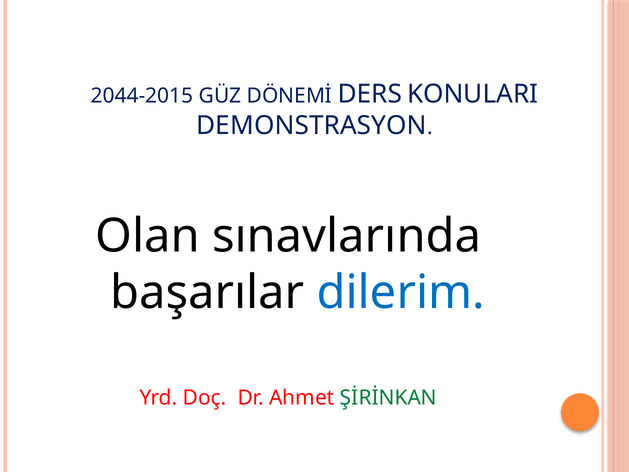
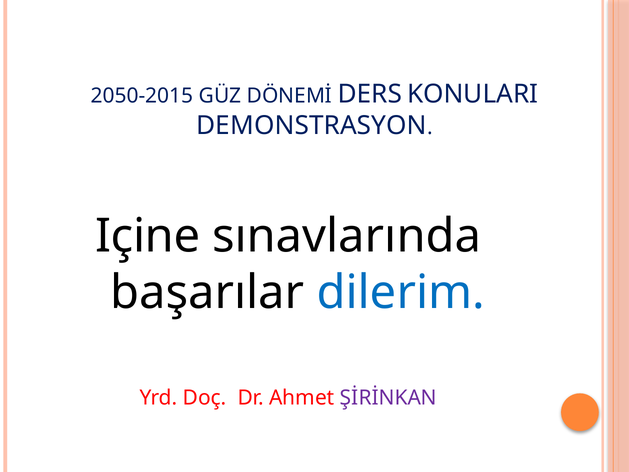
2044-2015: 2044-2015 -> 2050-2015 (142, 96)
Olan: Olan -> Içine (148, 236)
ŞİRİNKAN colour: green -> purple (388, 398)
